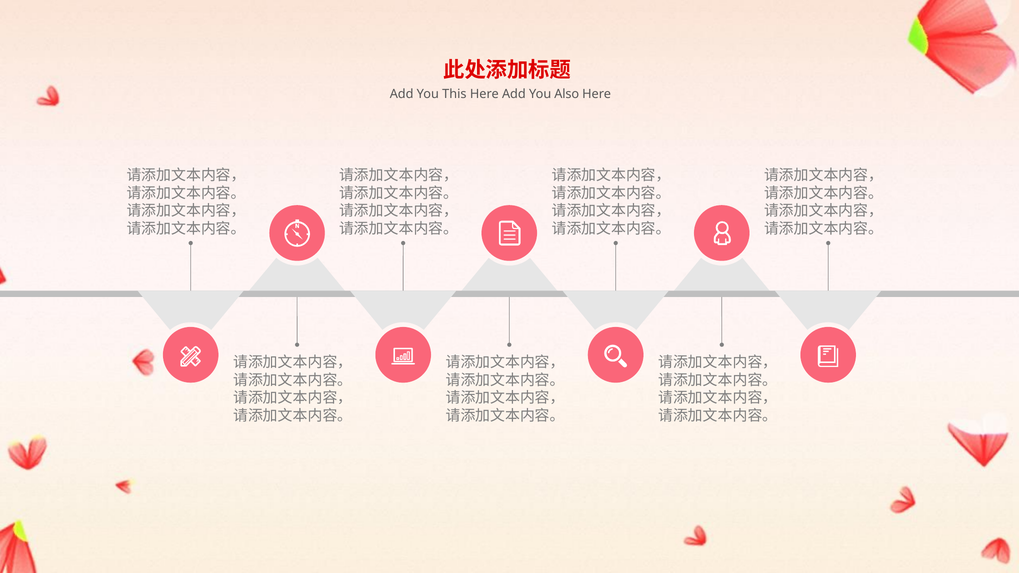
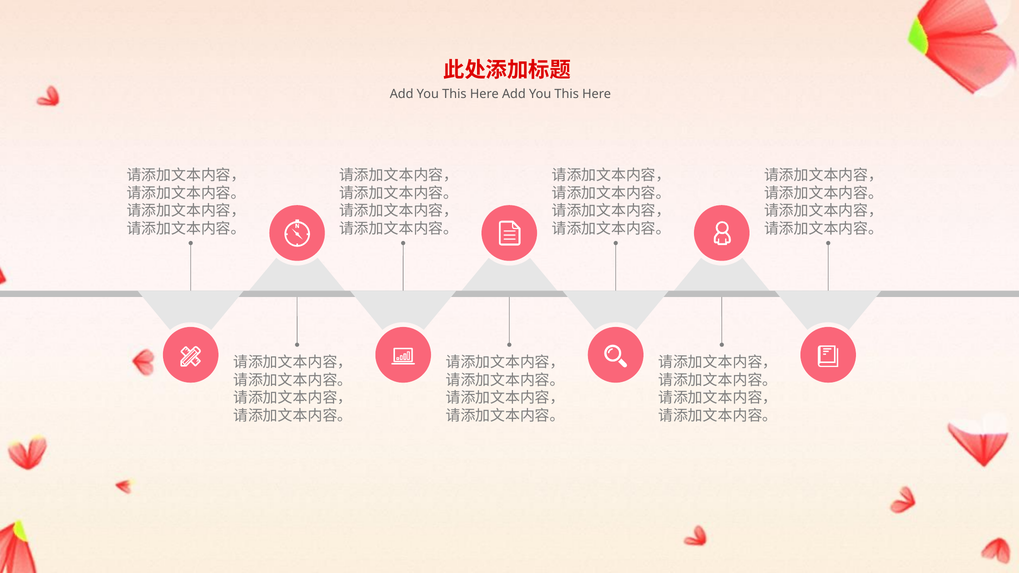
Here Add You Also: Also -> This (567, 94)
